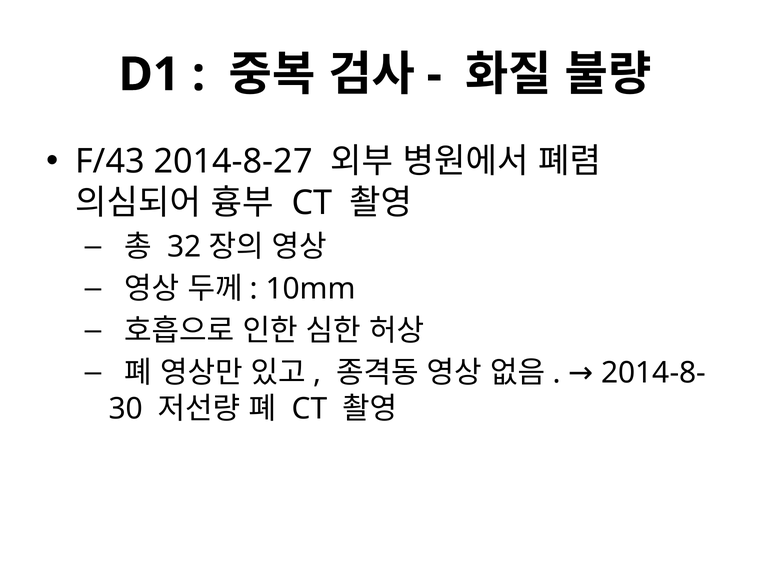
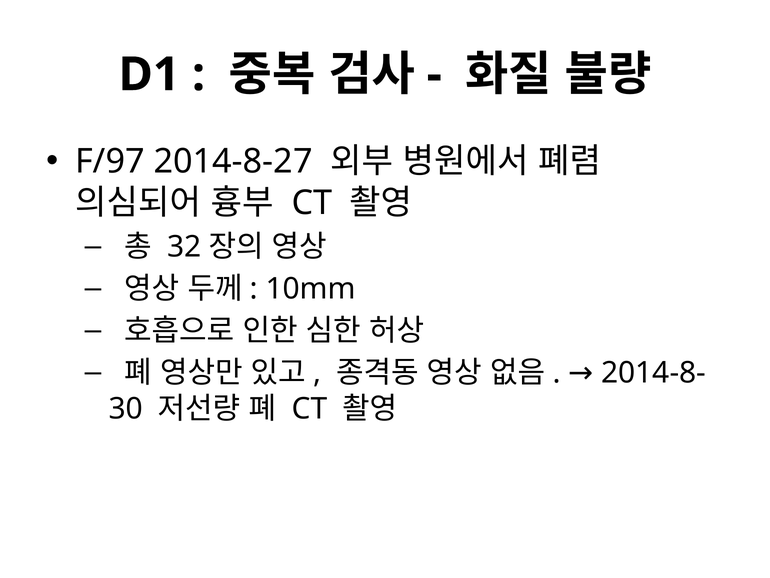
F/43: F/43 -> F/97 (110, 162)
